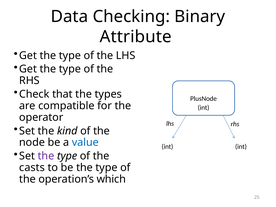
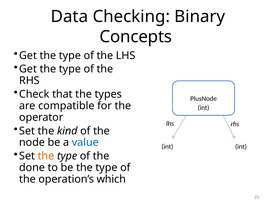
Attribute: Attribute -> Concepts (136, 37)
the colour: purple -> orange (46, 156)
casts: casts -> done (32, 168)
